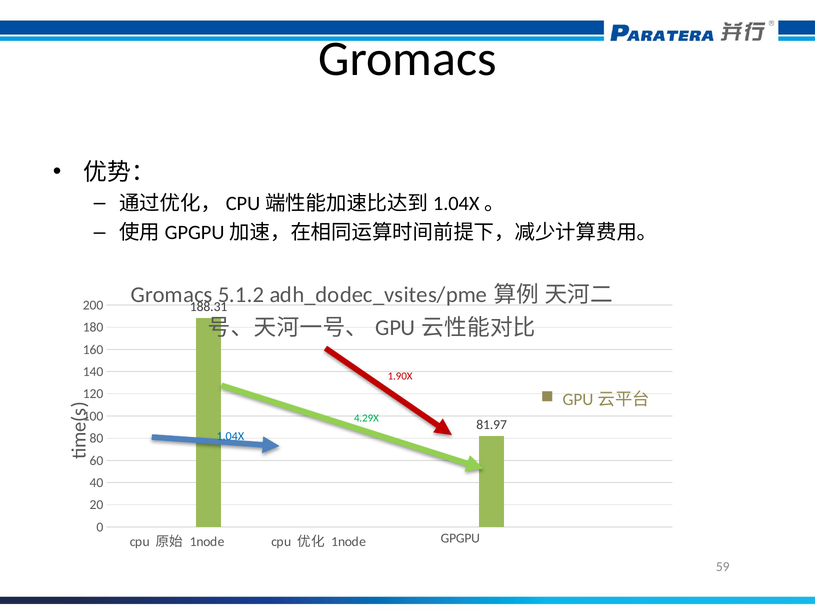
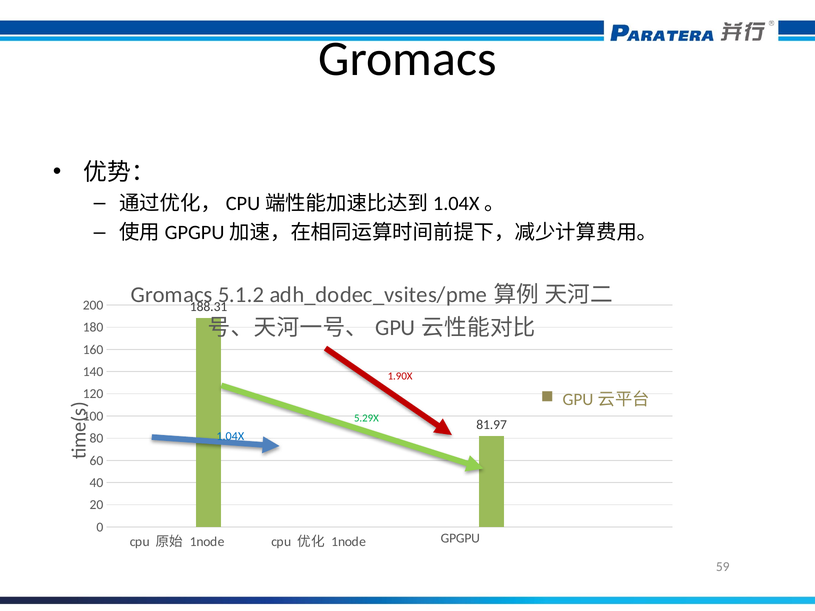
4.29X: 4.29X -> 5.29X (366, 418)
